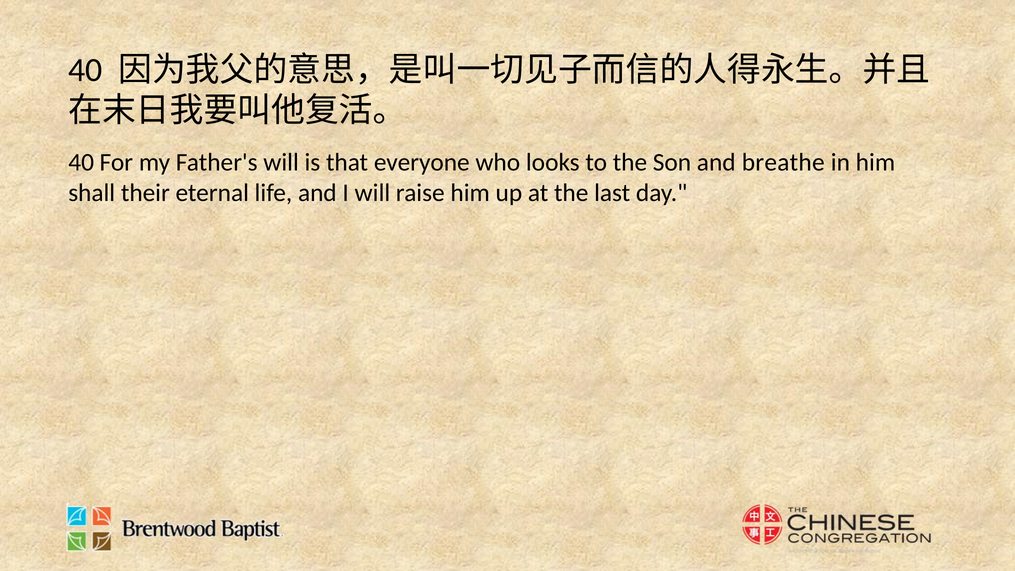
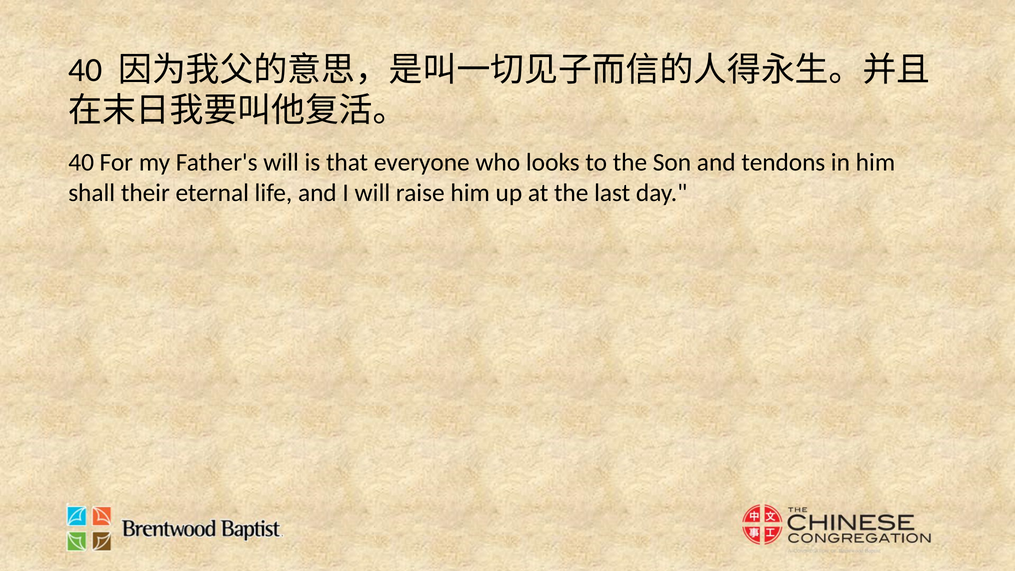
breathe: breathe -> tendons (783, 162)
